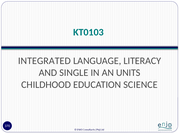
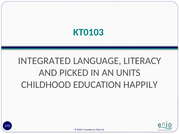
SINGLE: SINGLE -> PICKED (74, 73)
SCIENCE: SCIENCE -> HAPPILY (140, 85)
